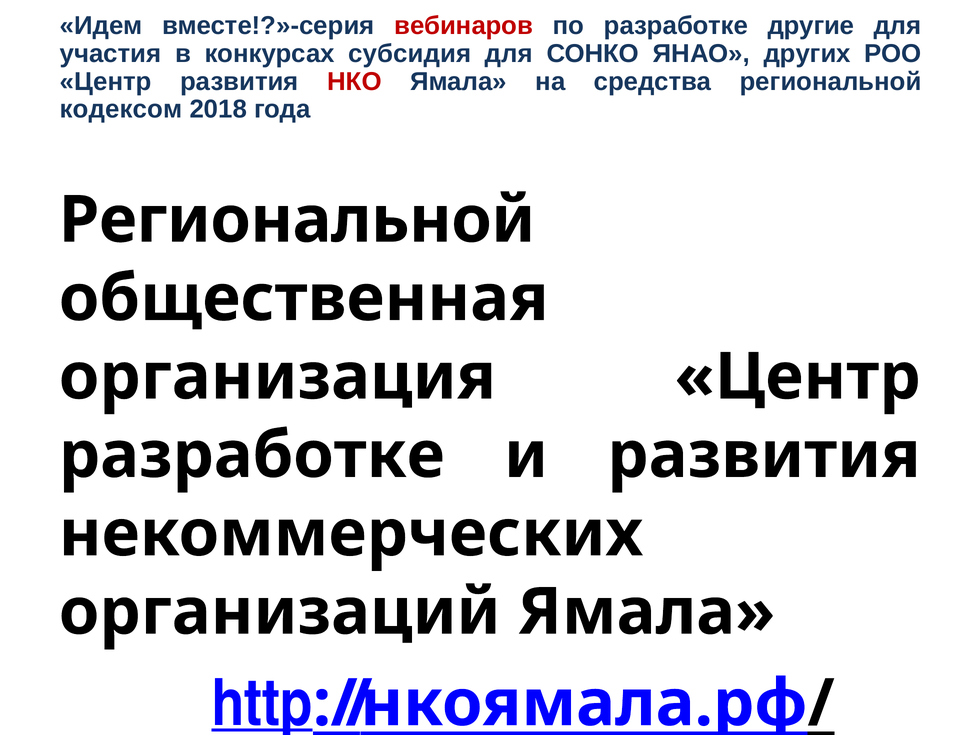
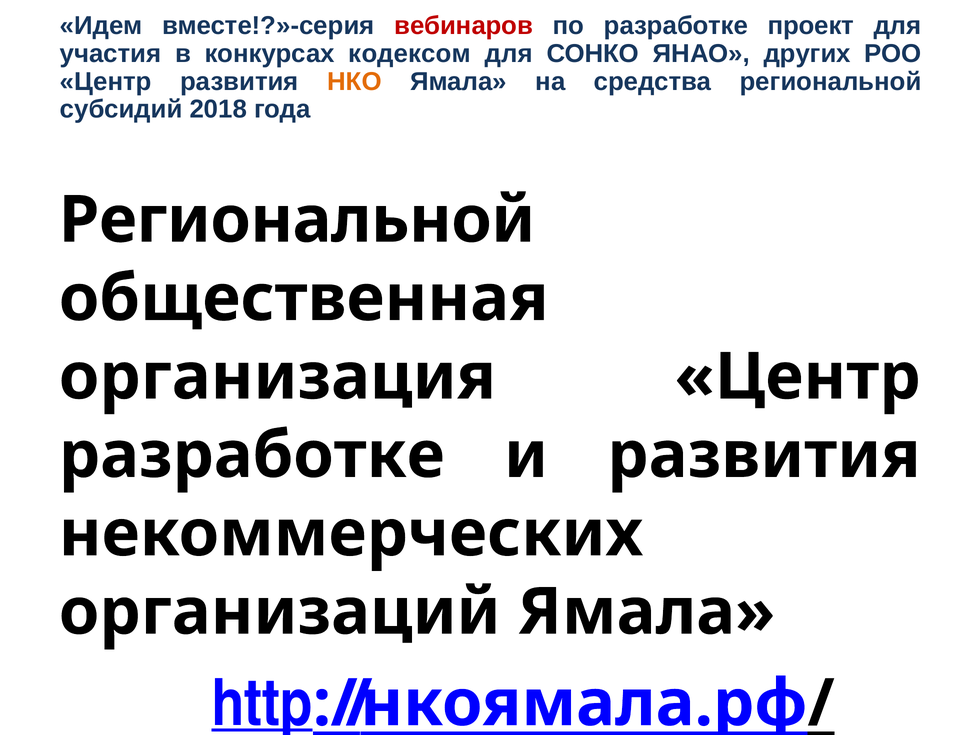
другие: другие -> проект (811, 26)
субсидия: субсидия -> кодексом (410, 54)
НКО colour: red -> orange (354, 82)
кодексом: кодексом -> субсидий (121, 109)
